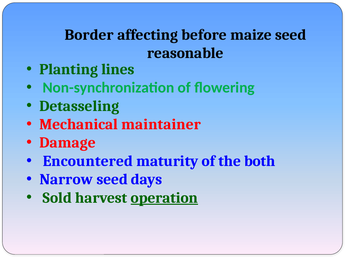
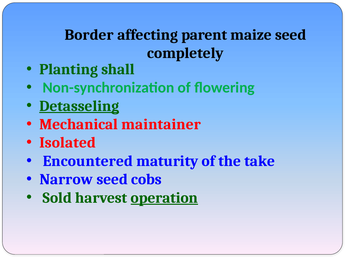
before: before -> parent (204, 35)
reasonable: reasonable -> completely (185, 53)
lines: lines -> shall (118, 69)
Detasseling underline: none -> present (79, 106)
Damage: Damage -> Isolated (68, 143)
both: both -> take (260, 161)
days: days -> cobs (146, 180)
